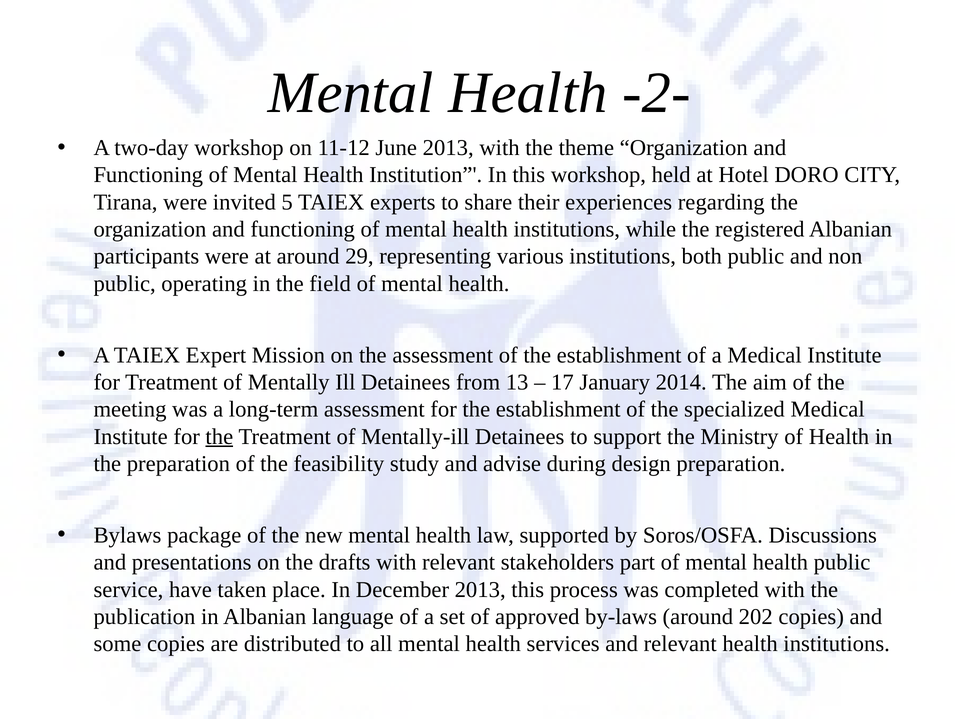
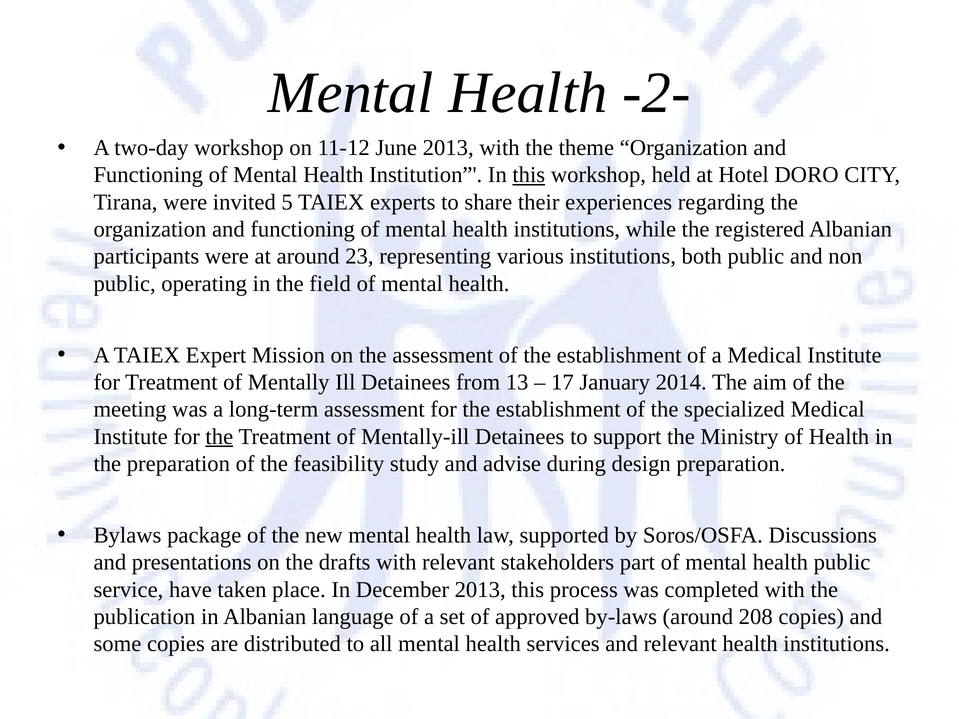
this underline: none -> present (529, 175)
29: 29 -> 23 (359, 257)
202: 202 -> 208 (756, 617)
